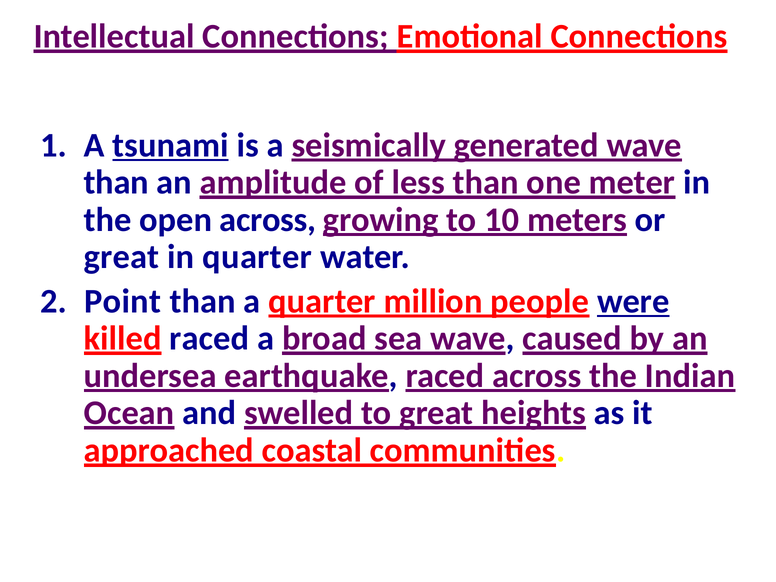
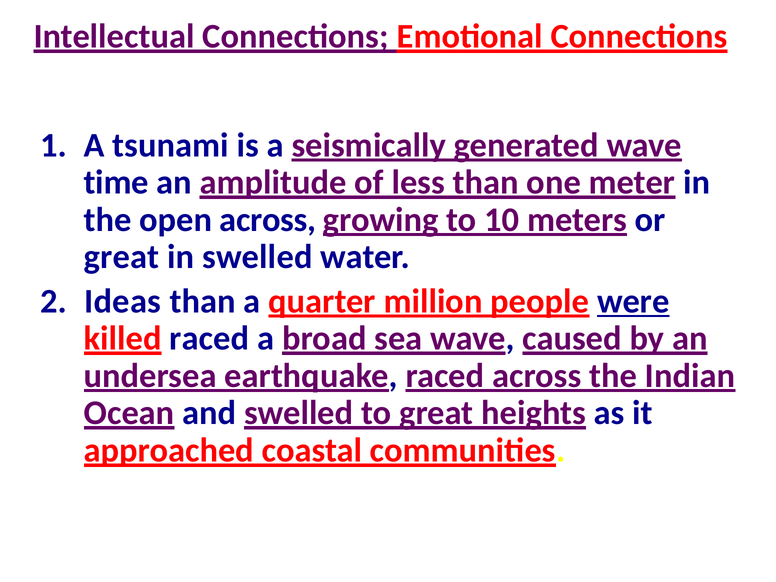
tsunami underline: present -> none (171, 145)
than: than -> time (116, 182)
in quarter: quarter -> swelled (257, 257)
Point: Point -> Ideas (123, 301)
